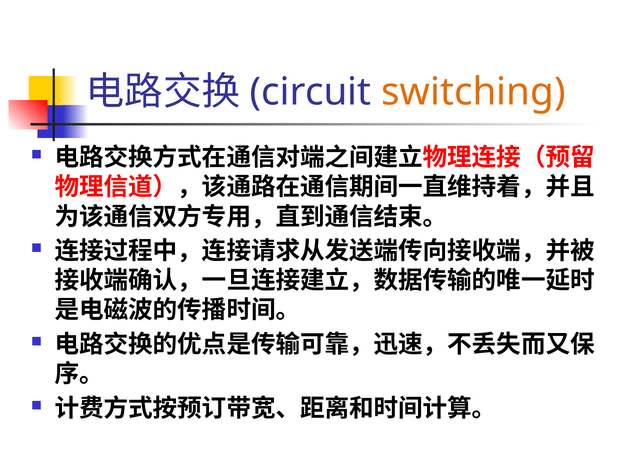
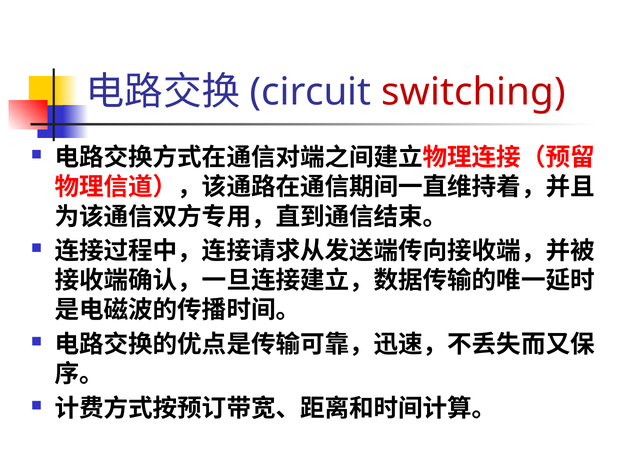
switching colour: orange -> red (473, 92)
